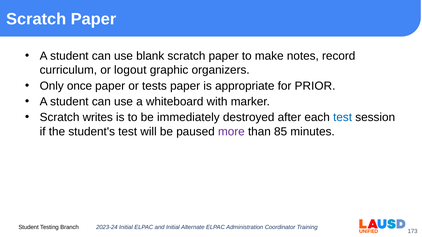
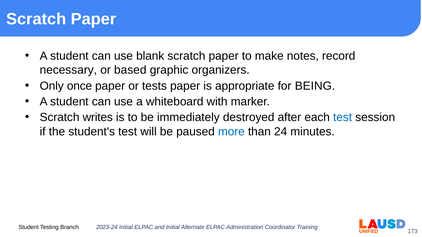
curriculum: curriculum -> necessary (68, 70)
logout: logout -> based (130, 70)
PRIOR: PRIOR -> BEING (315, 86)
more colour: purple -> blue (231, 132)
85: 85 -> 24 (281, 132)
